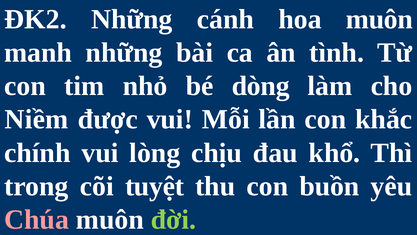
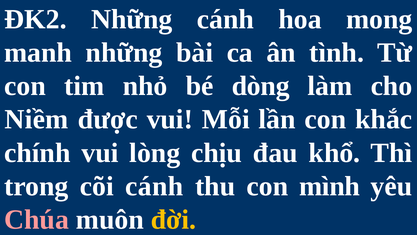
hoa muôn: muôn -> mong (379, 19)
cõi tuyệt: tuyệt -> cánh (154, 186)
buồn: buồn -> mình (330, 186)
đời colour: light green -> yellow (174, 219)
